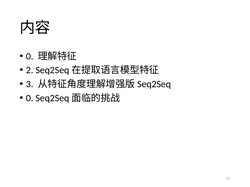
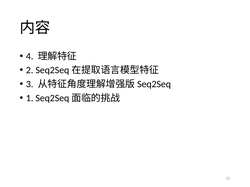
0: 0 -> 4 (30, 56)
0: 0 -> 1 (30, 98)
